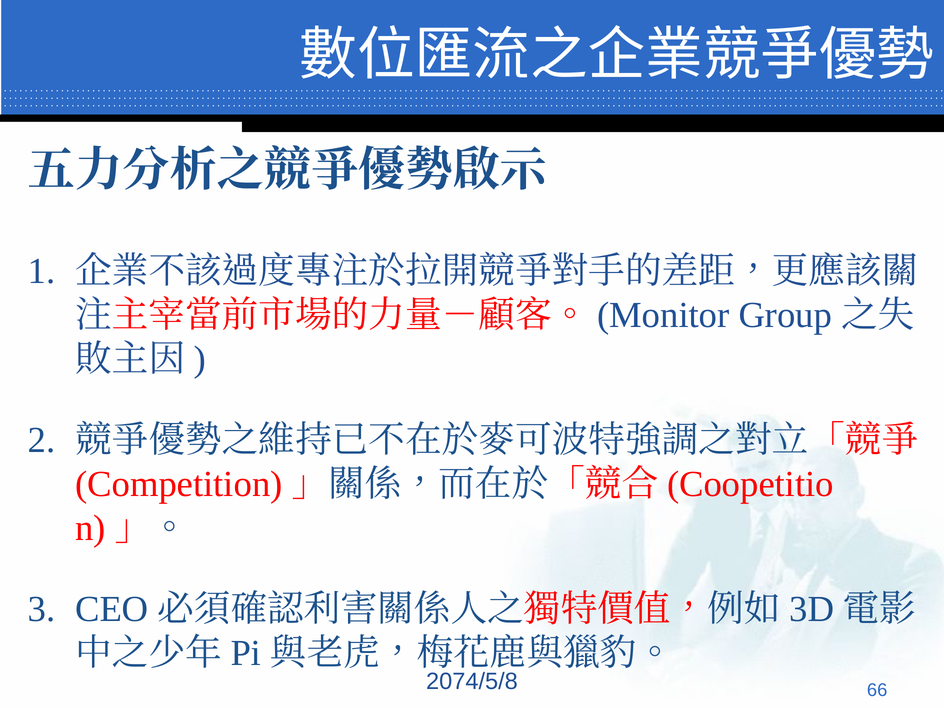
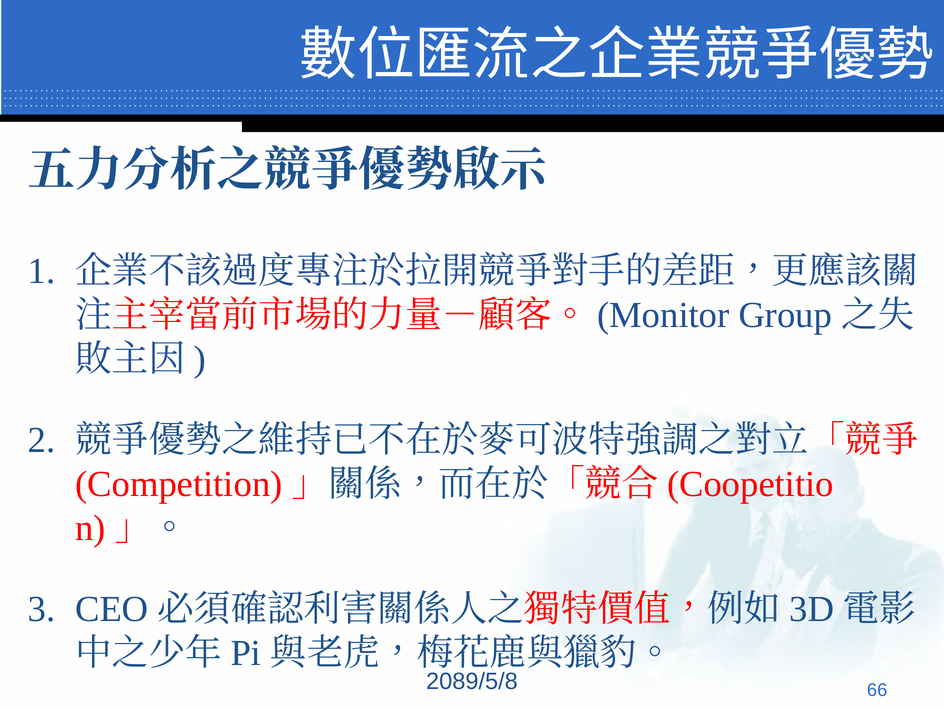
2074/5/8: 2074/5/8 -> 2089/5/8 (472, 681)
